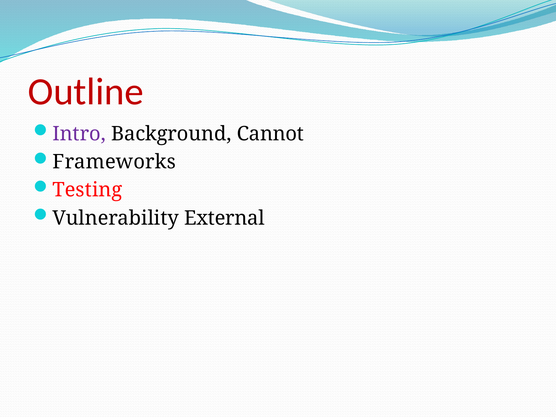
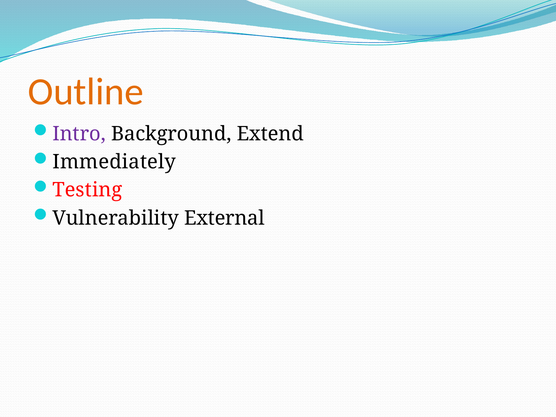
Outline colour: red -> orange (86, 92)
Cannot: Cannot -> Extend (270, 134)
Frameworks: Frameworks -> Immediately (114, 162)
